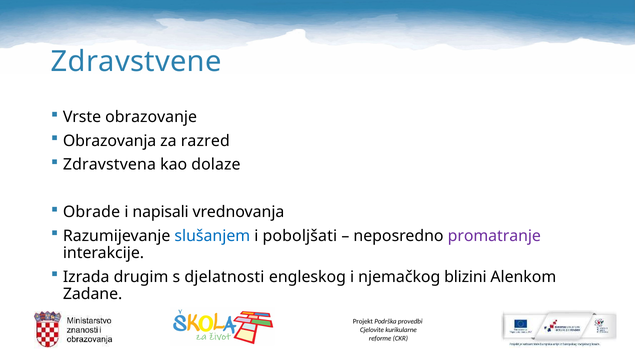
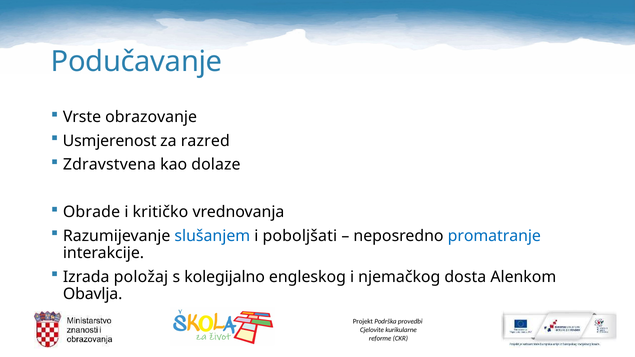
Zdravstvene: Zdravstvene -> Podučavanje (137, 62)
Obrazovanja: Obrazovanja -> Usmjerenost (110, 141)
napisali: napisali -> kritičko (160, 212)
promatranje colour: purple -> blue (494, 236)
drugim: drugim -> položaj (141, 277)
djelatnosti: djelatnosti -> kolegijalno (225, 277)
blizini: blizini -> dosta (465, 277)
Zadane: Zadane -> Obavlja (93, 294)
